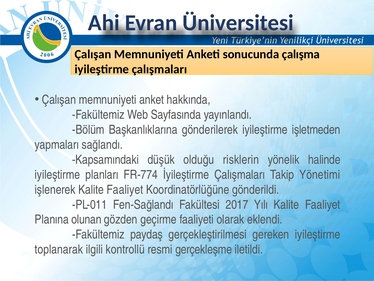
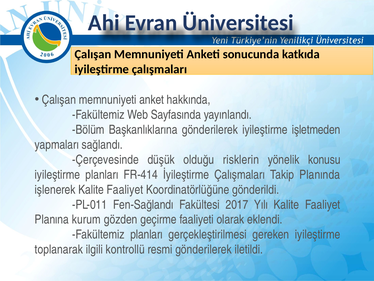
çalışma: çalışma -> katkıda (301, 54)
Kapsamındaki: Kapsamındaki -> Çerçevesinde (105, 159)
halinde: halinde -> konusu (324, 159)
FR-774: FR-774 -> FR-414 (141, 174)
Yönetimi: Yönetimi -> Planında (320, 174)
olunan: olunan -> kurum (86, 219)
Fakültemiz paydaş: paydaş -> planları (146, 234)
resmi gerçekleşme: gerçekleşme -> gönderilerek (204, 249)
